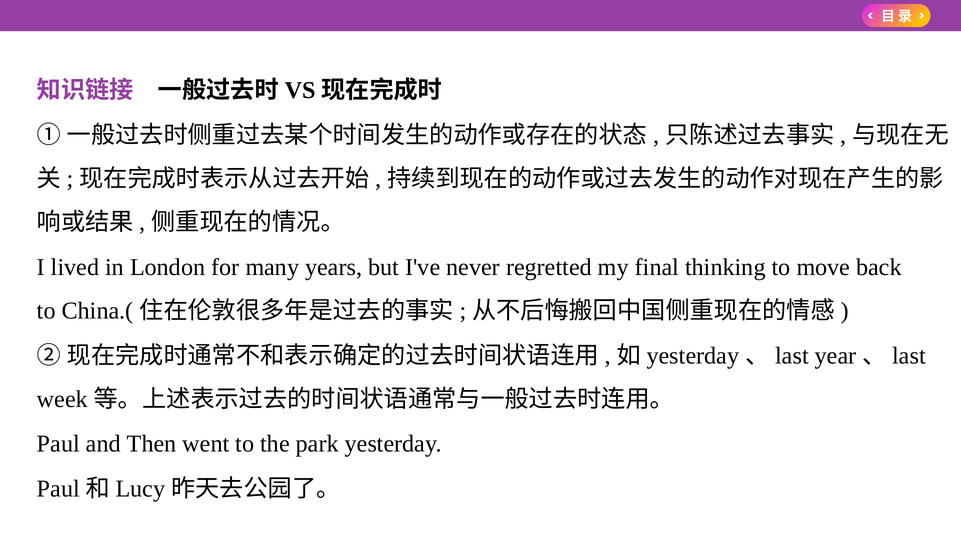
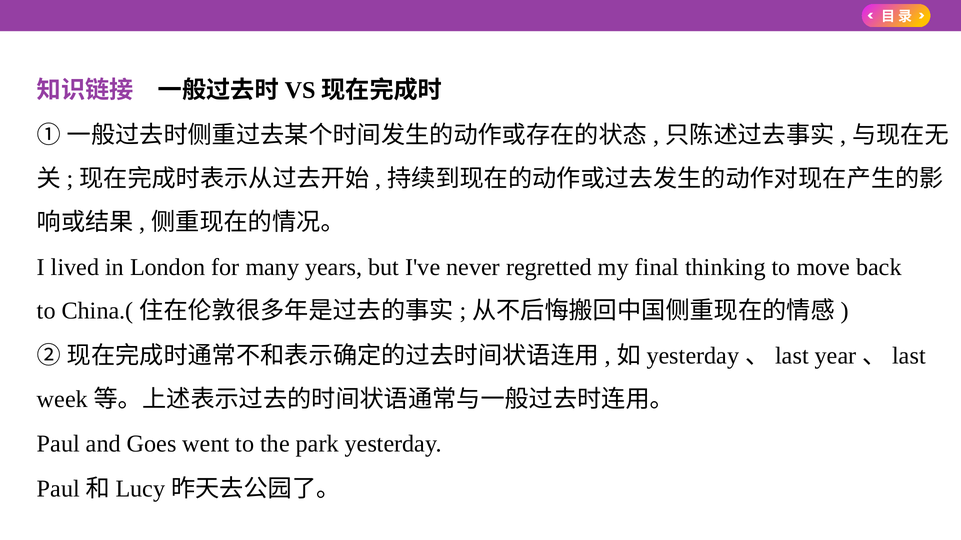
Then: Then -> Goes (152, 444)
